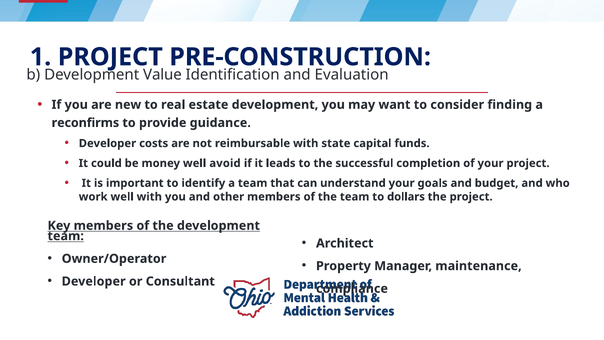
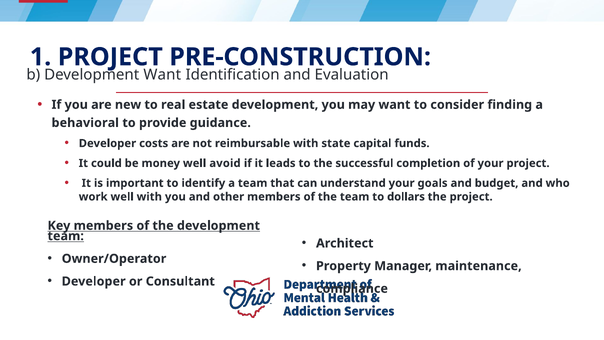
Value: Value -> Want (162, 75)
reconfirms: reconfirms -> behavioral (85, 123)
